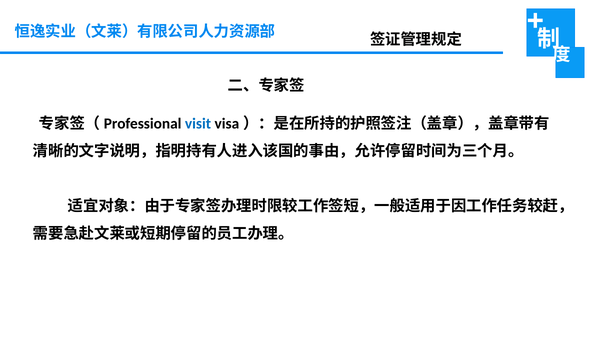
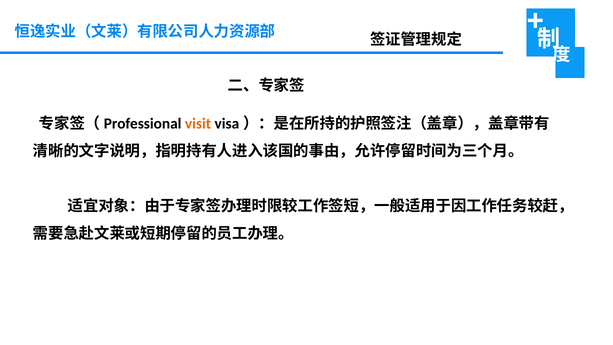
visit colour: blue -> orange (198, 123)
